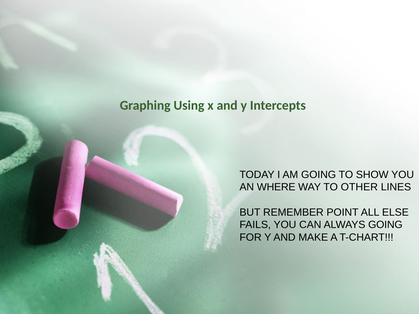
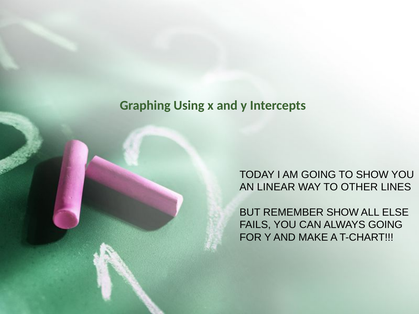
WHERE: WHERE -> LINEAR (276, 187)
REMEMBER POINT: POINT -> SHOW (343, 212)
